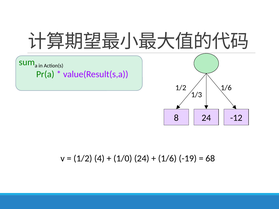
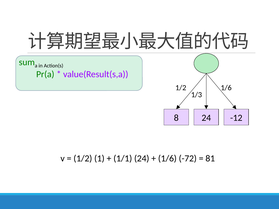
4: 4 -> 1 (99, 159)
1/0: 1/0 -> 1/1 (123, 159)
-19: -19 -> -72 (188, 159)
68: 68 -> 81 (210, 159)
